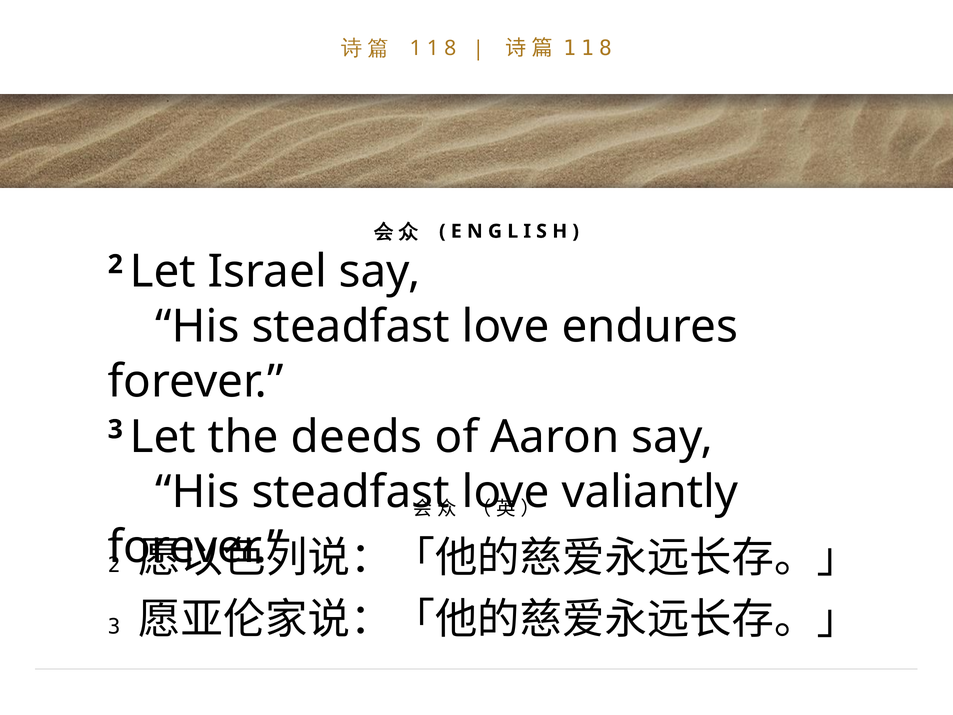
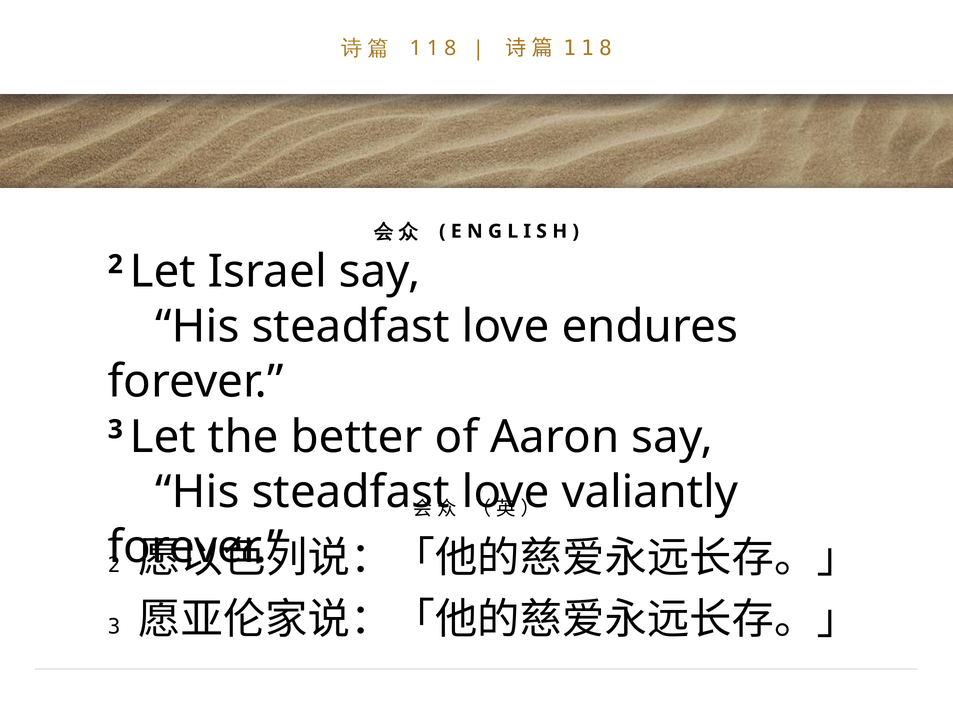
deeds: deeds -> better (357, 437)
